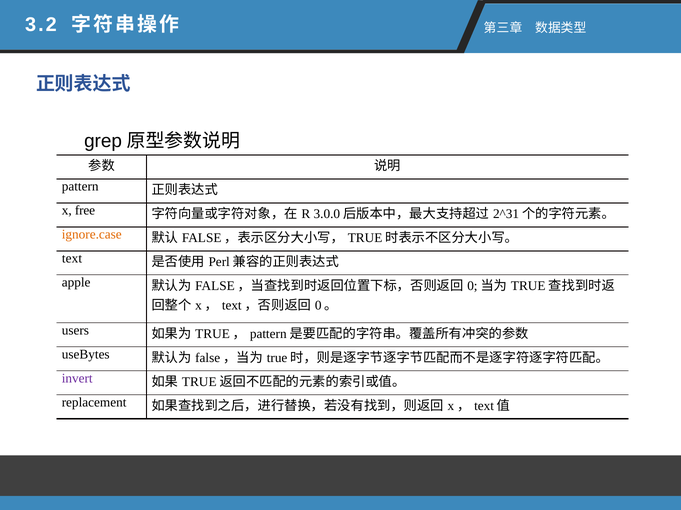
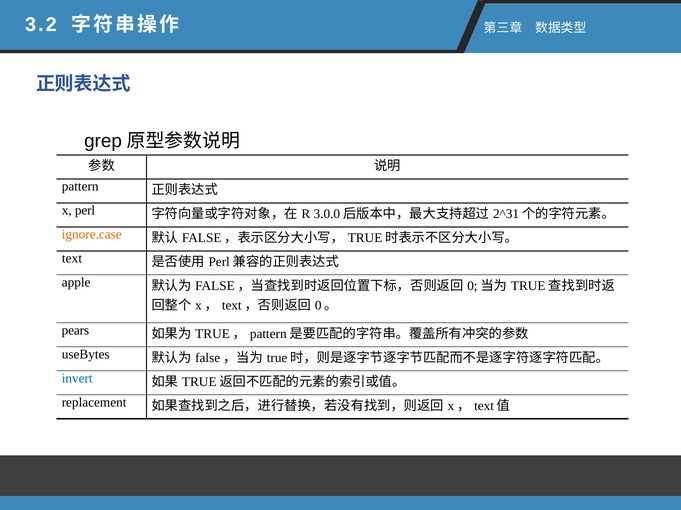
free: free -> perl (85, 211)
users: users -> pears (75, 331)
invert colour: purple -> blue (77, 379)
